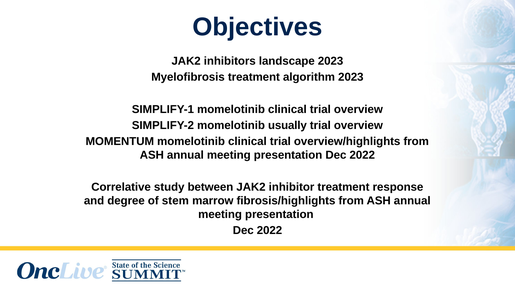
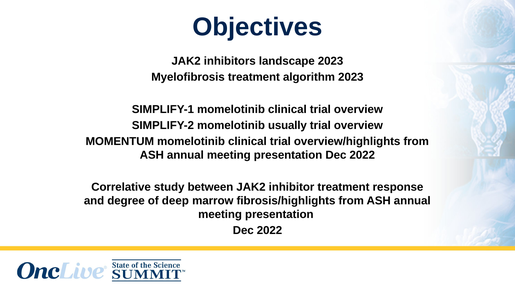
stem: stem -> deep (175, 201)
